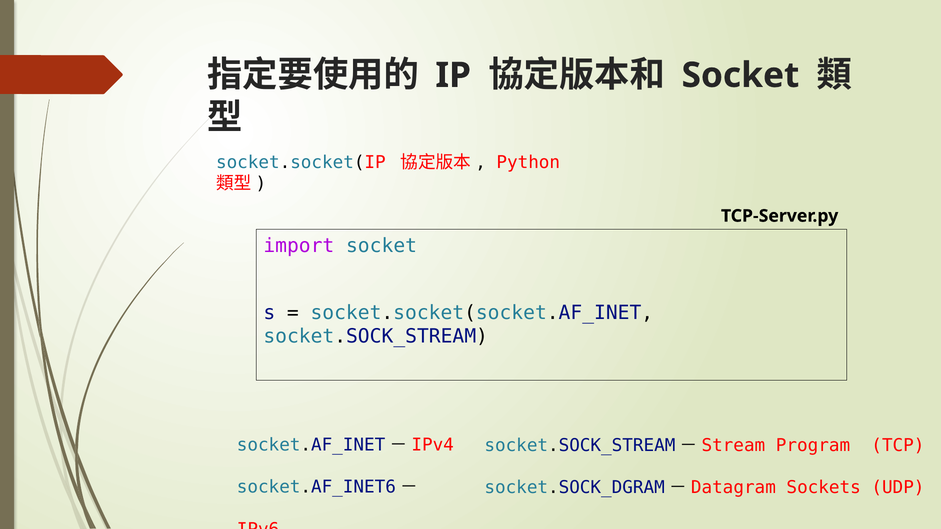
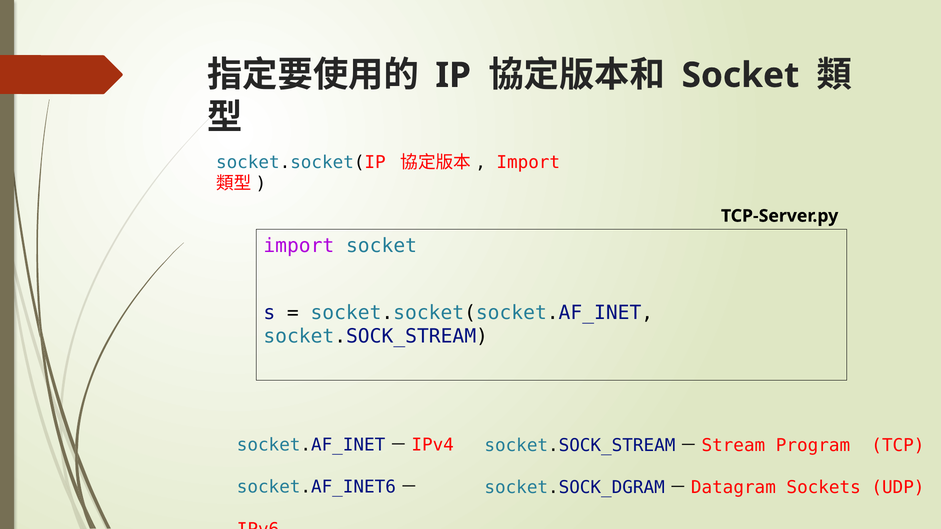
Python: Python -> Import (528, 162)
